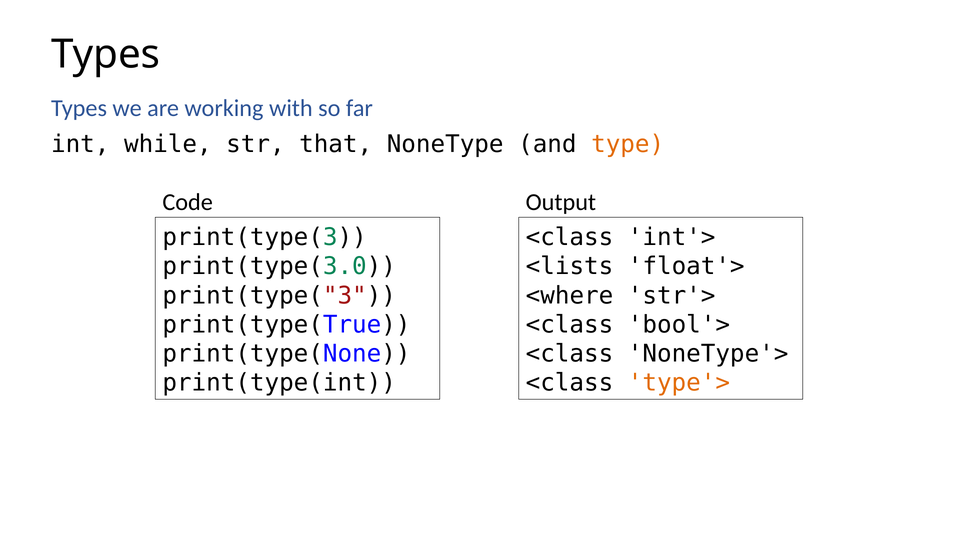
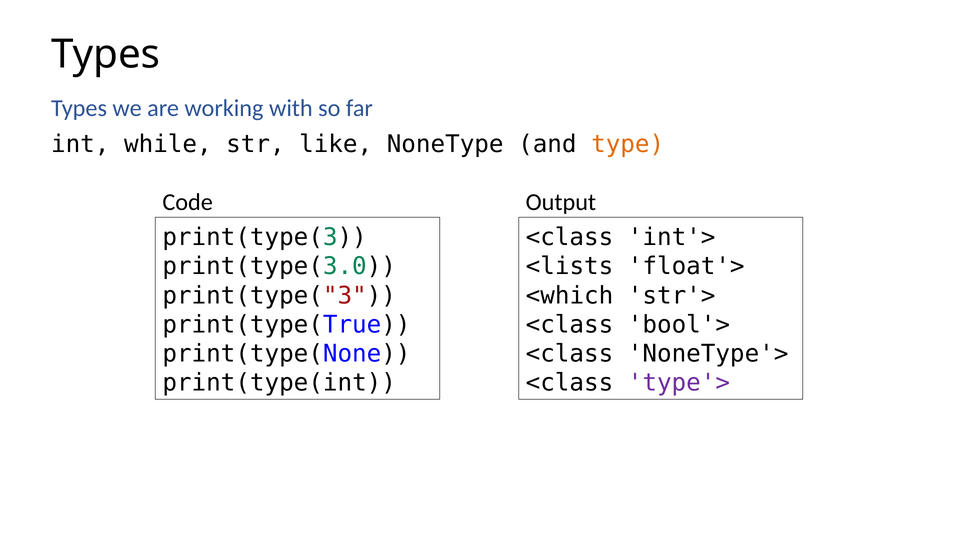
that: that -> like (336, 144)
<where: <where -> <which (570, 295)
type'> colour: orange -> purple (679, 383)
